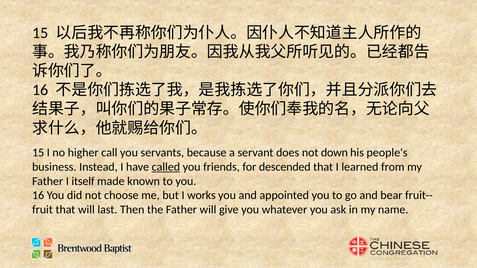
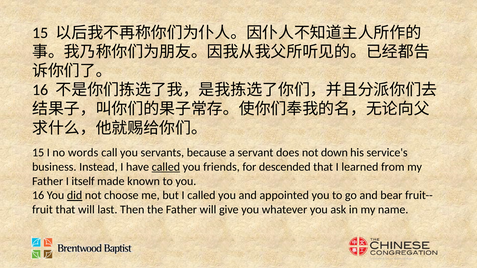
higher: higher -> words (83, 153)
people's: people's -> service's (387, 153)
did underline: none -> present (75, 196)
I works: works -> called (201, 196)
